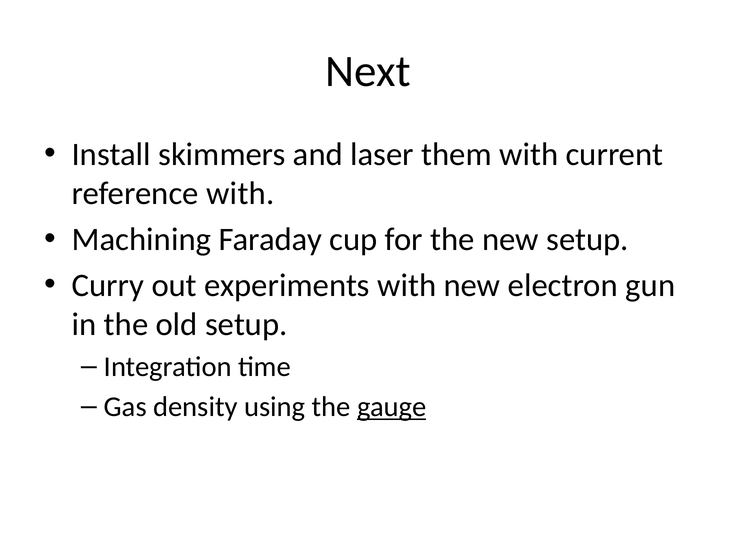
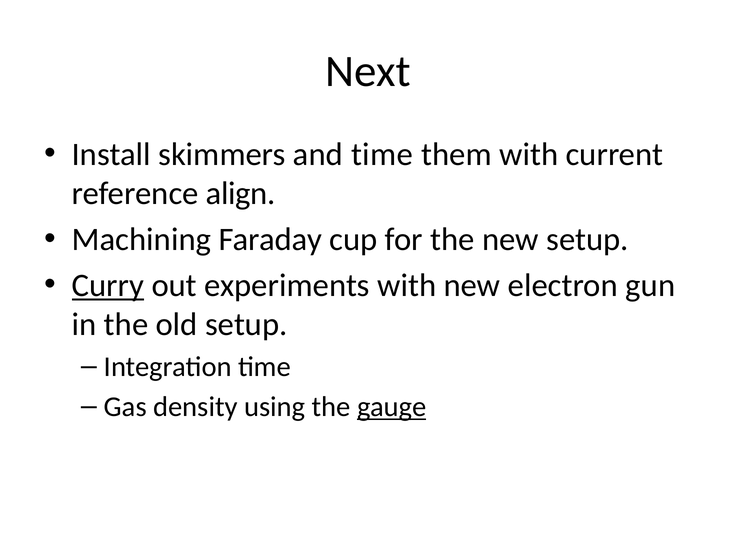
and laser: laser -> time (382, 154)
reference with: with -> align (241, 194)
Curry underline: none -> present (108, 285)
